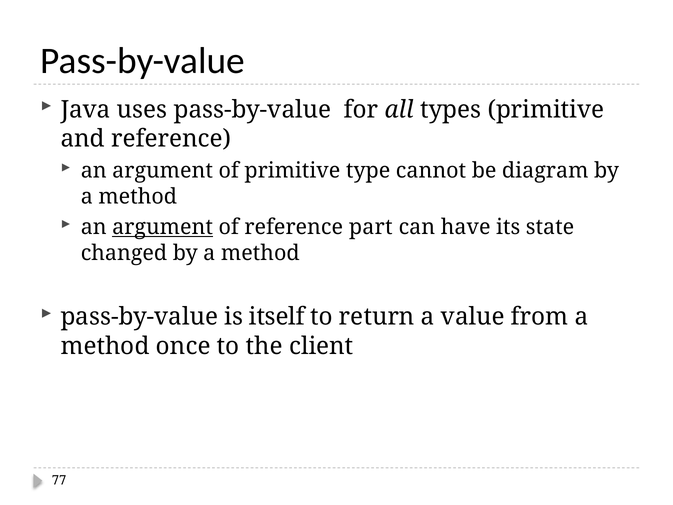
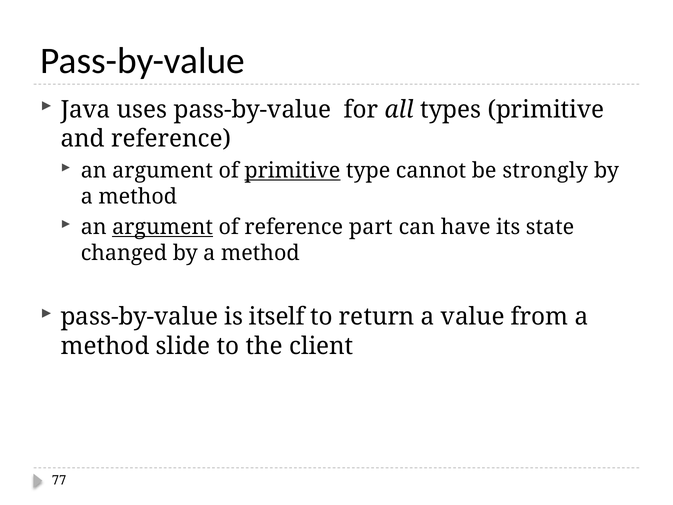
primitive underline: none -> present (292, 171)
diagram: diagram -> strongly (545, 171)
once: once -> slide (183, 346)
